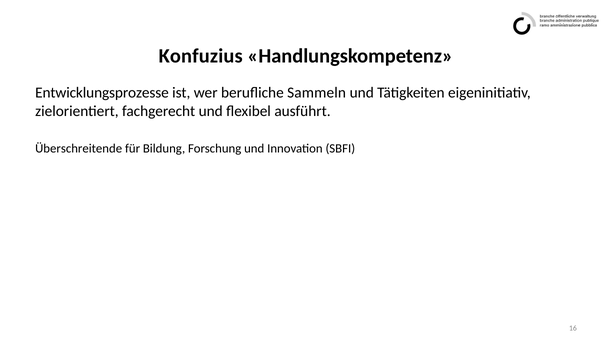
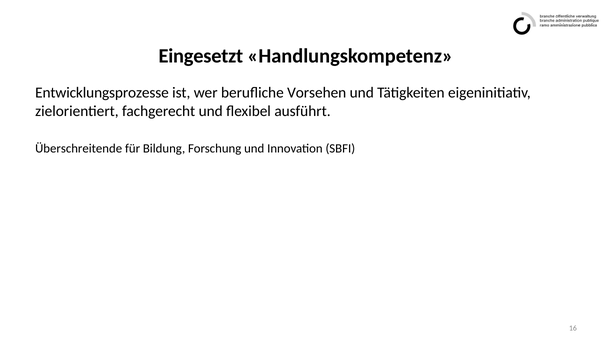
Konfuzius: Konfuzius -> Eingesetzt (201, 56)
Sammeln: Sammeln -> Vorsehen (317, 93)
